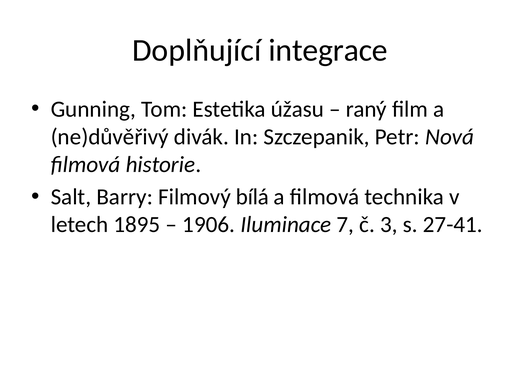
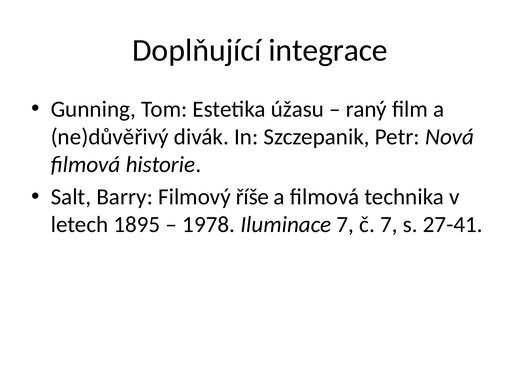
bílá: bílá -> říše (252, 197)
1906: 1906 -> 1978 (209, 225)
č 3: 3 -> 7 (389, 225)
